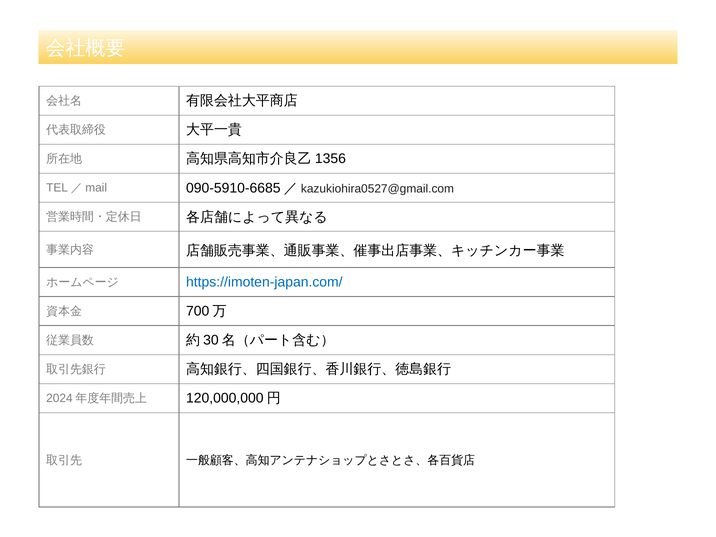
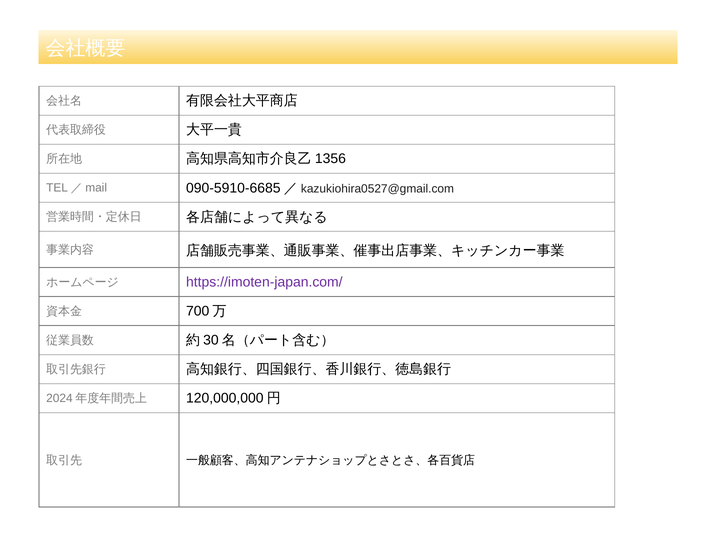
https://imoten-japan.com/ colour: blue -> purple (264, 282)
